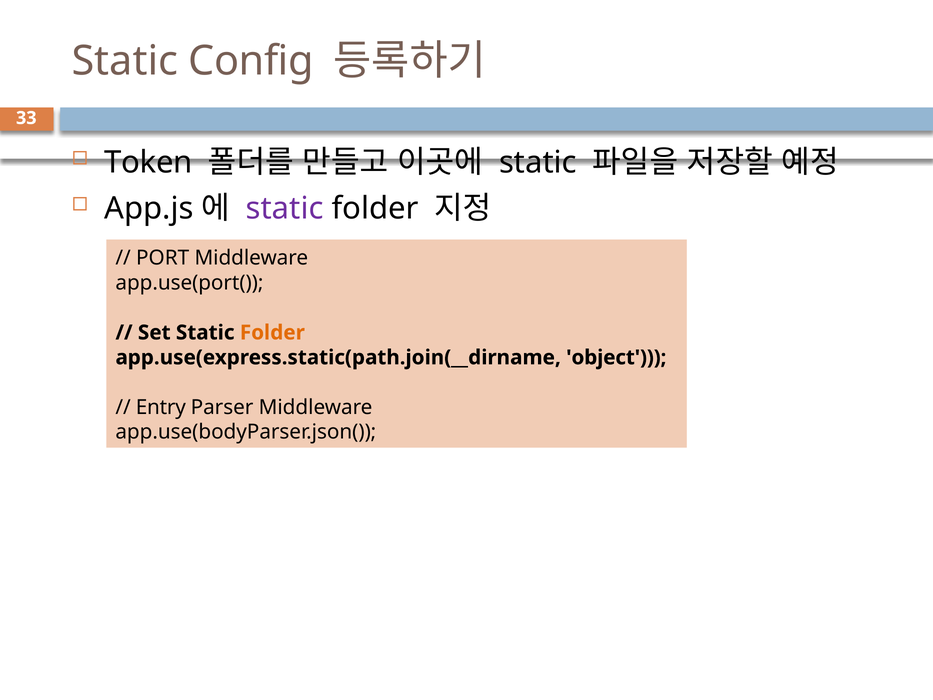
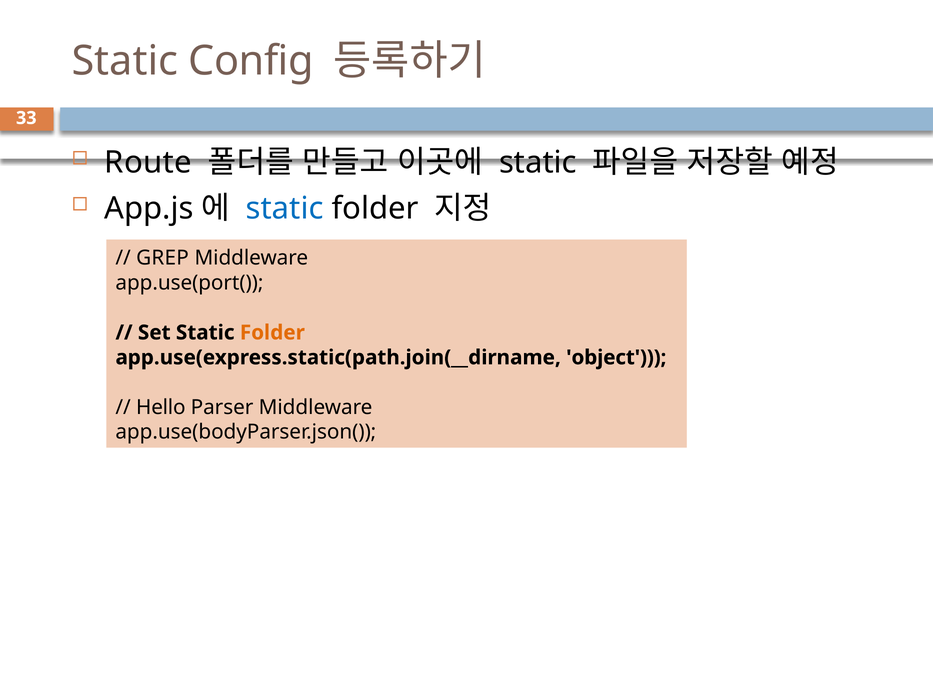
Token: Token -> Route (148, 162)
static colour: purple -> blue (285, 209)
PORT: PORT -> GREP (163, 258)
Entry: Entry -> Hello (161, 407)
